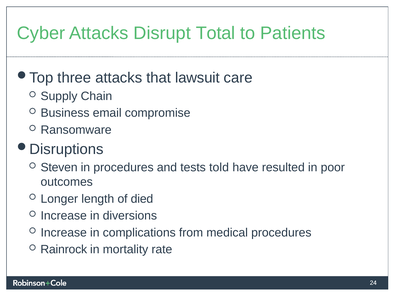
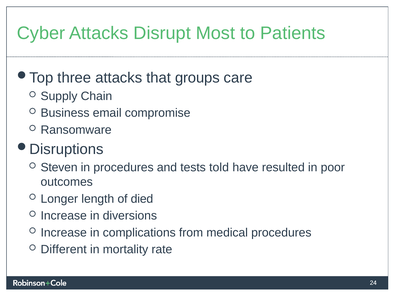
Total: Total -> Most (215, 33)
lawsuit: lawsuit -> groups (197, 78)
Rainrock: Rainrock -> Different (64, 250)
